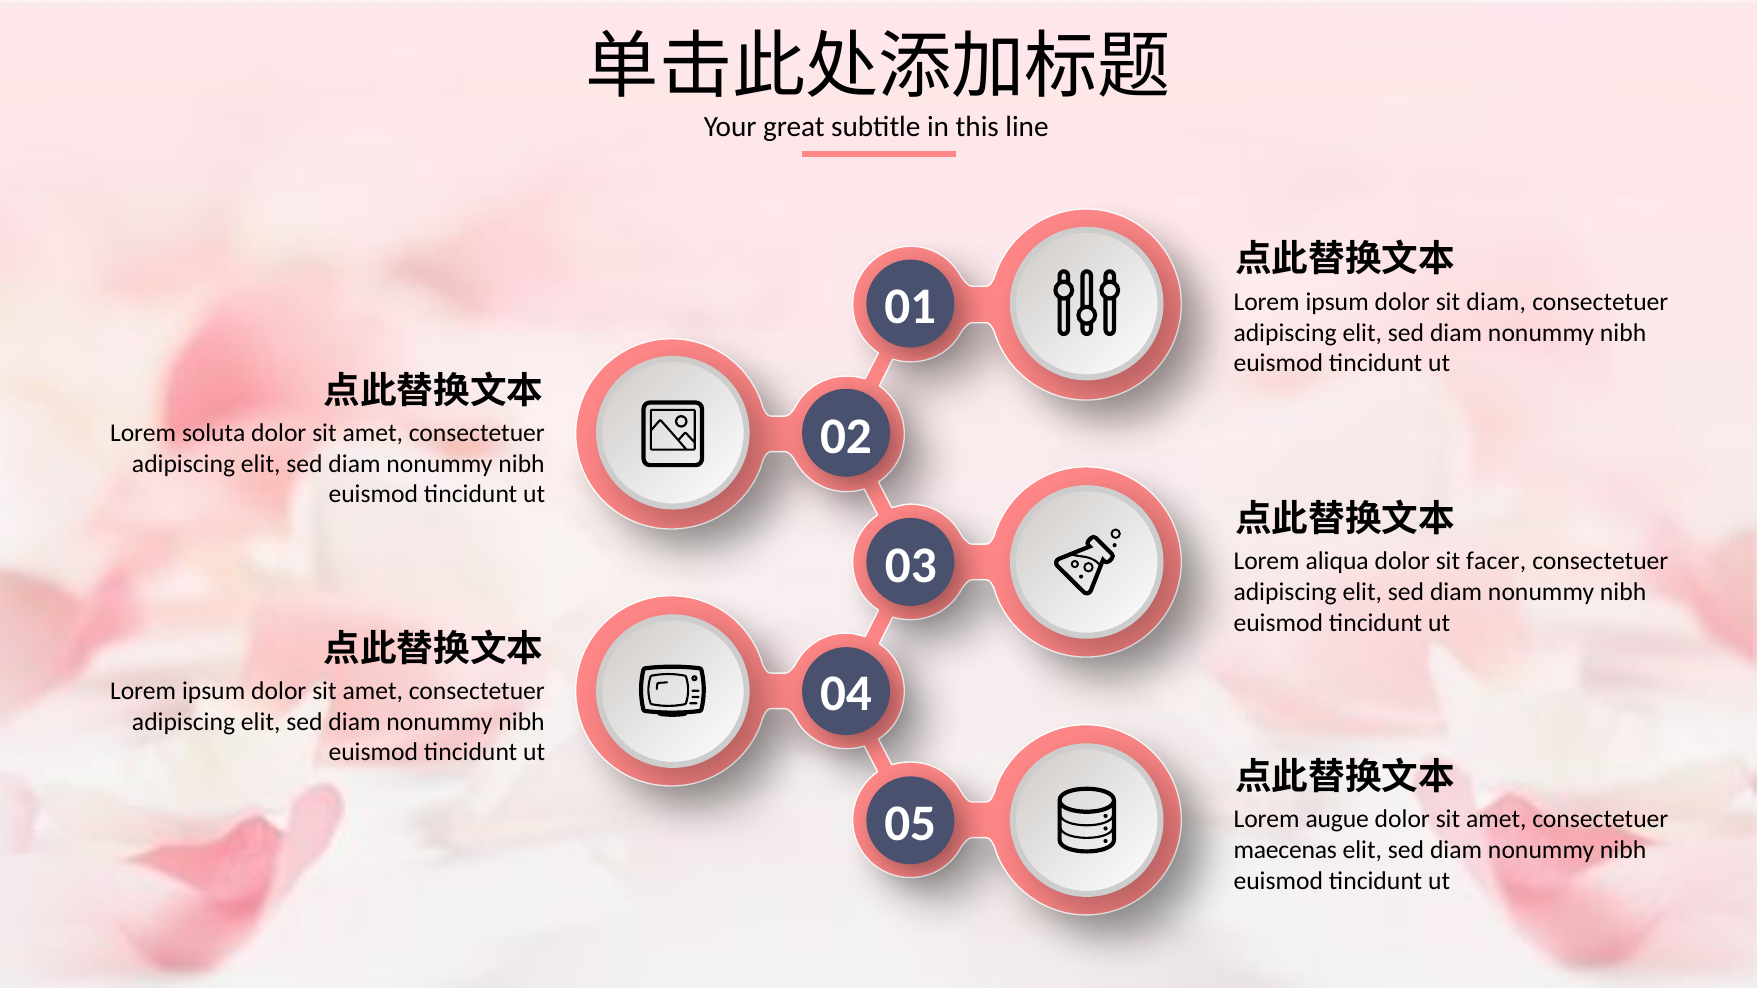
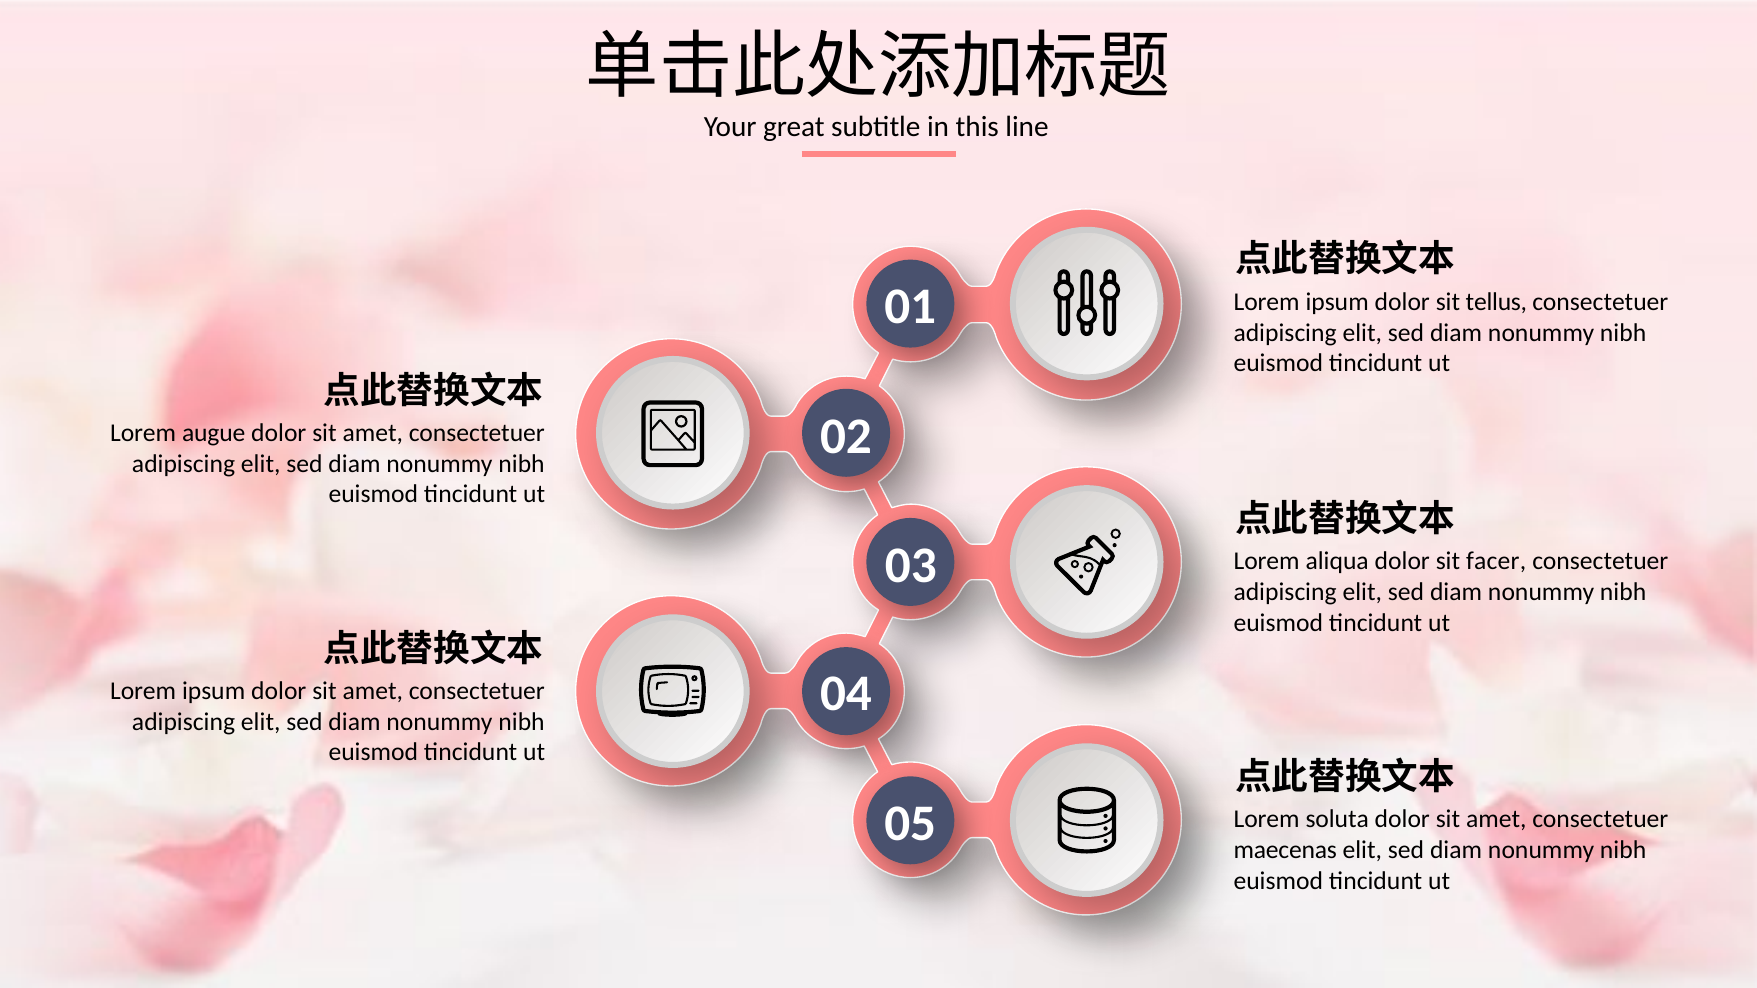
sit diam: diam -> tellus (1496, 302)
soluta: soluta -> augue (214, 433)
augue: augue -> soluta (1337, 820)
